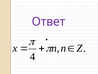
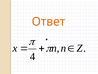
Ответ colour: purple -> orange (48, 22)
